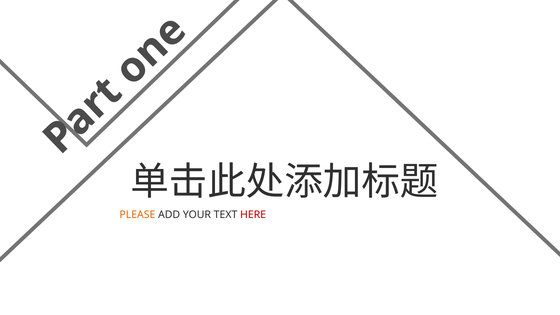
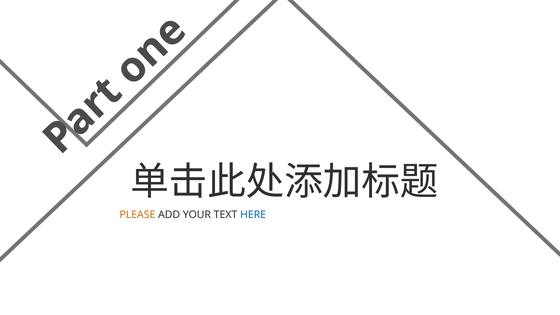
HERE colour: red -> blue (253, 215)
